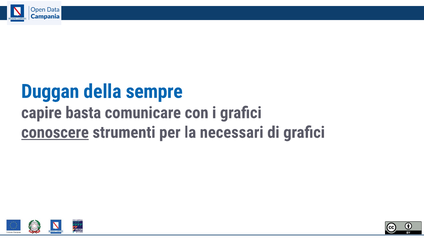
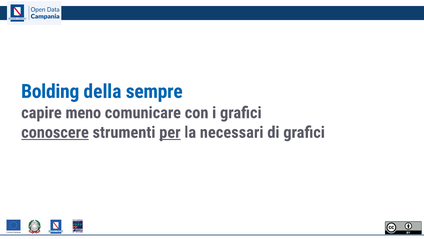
Duggan: Duggan -> Bolding (50, 91)
basta: basta -> meno (83, 113)
per underline: none -> present (170, 132)
